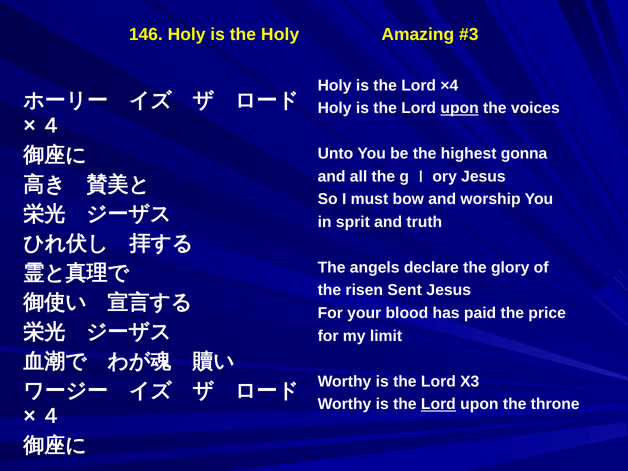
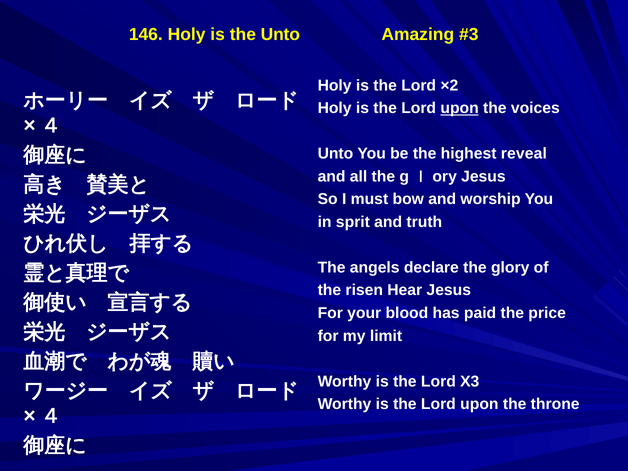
the Holy: Holy -> Unto (280, 34)
×4: ×4 -> ×2 (449, 85)
gonna: gonna -> reveal (524, 154)
Sent: Sent -> Hear (405, 290)
Lord underline: present -> none (438, 404)
